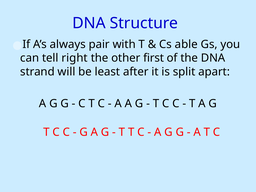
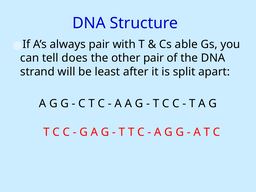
right: right -> does (75, 58)
other first: first -> pair (154, 58)
